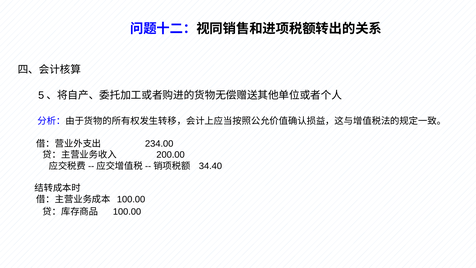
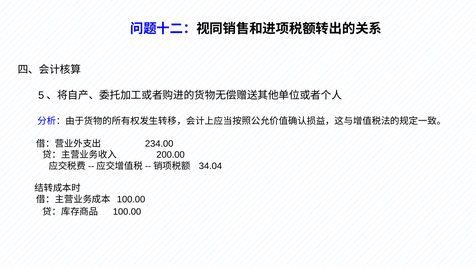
34.40: 34.40 -> 34.04 (210, 166)
